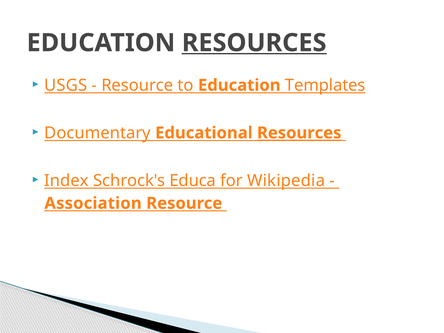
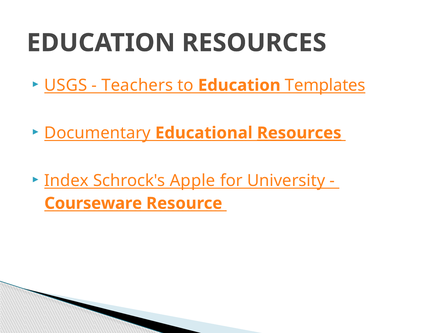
RESOURCES underline: present -> none (254, 43)
Resource: Resource -> Teachers (137, 85)
Educa: Educa -> Apple (193, 181)
Wikipedia: Wikipedia -> University (286, 181)
Association: Association -> Courseware (93, 203)
